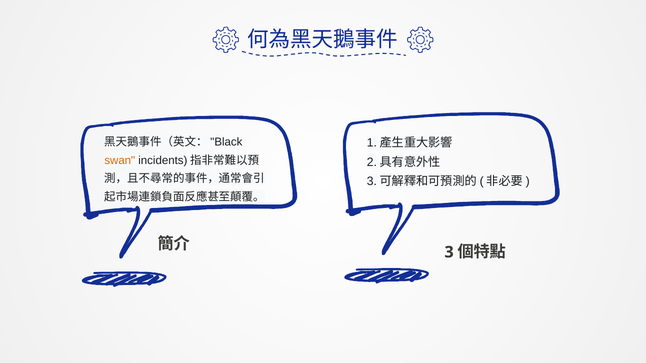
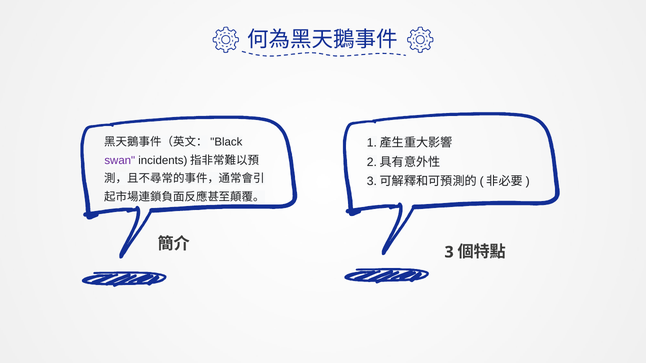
swan colour: orange -> purple (120, 161)
